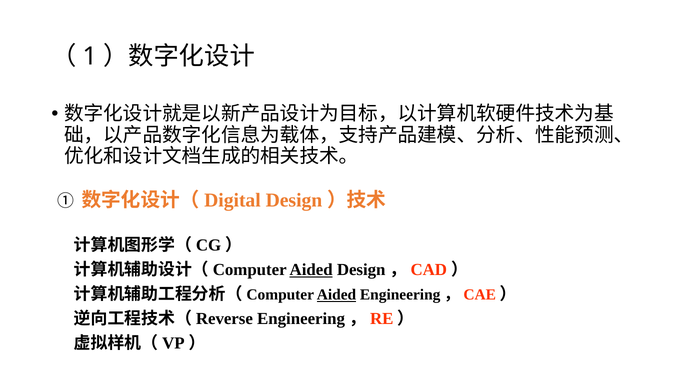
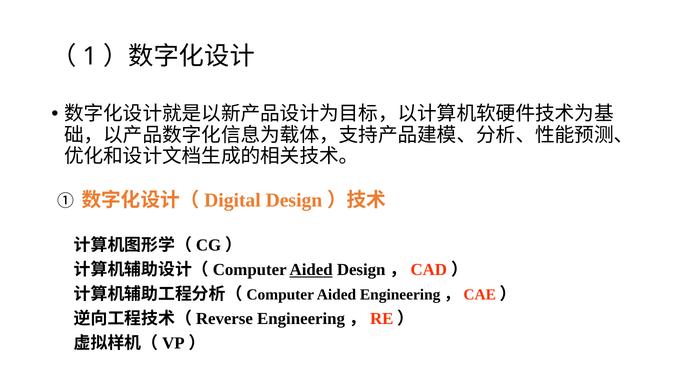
Aided underline: present -> none (336, 295)
